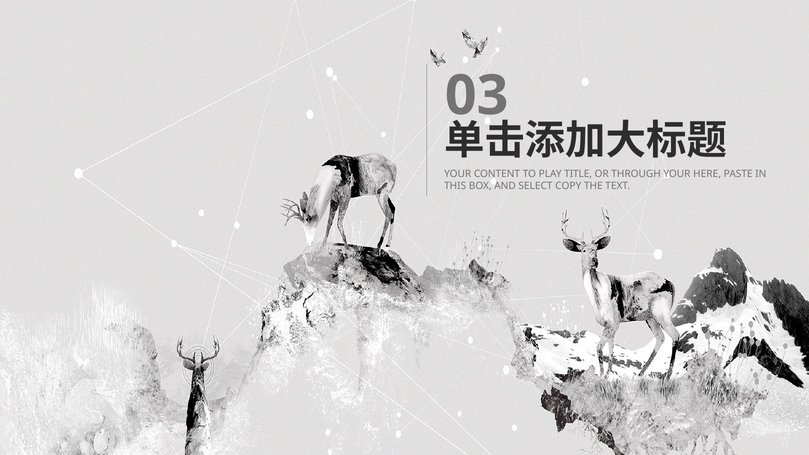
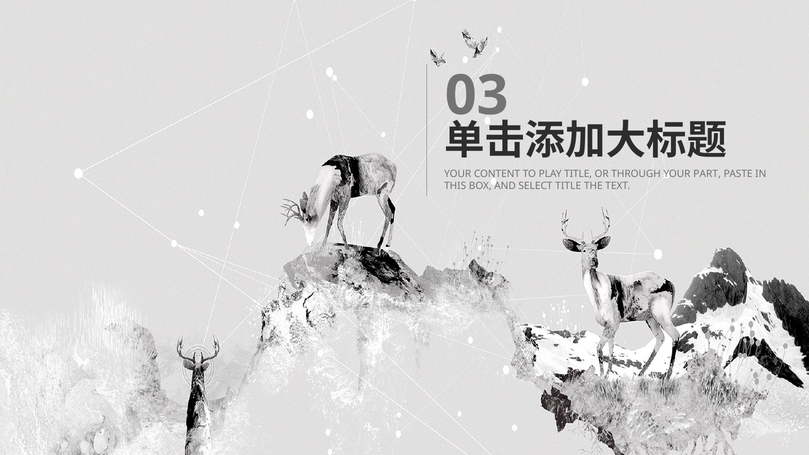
HERE: HERE -> PART (707, 174)
SELECT COPY: COPY -> TITLE (568, 186)
